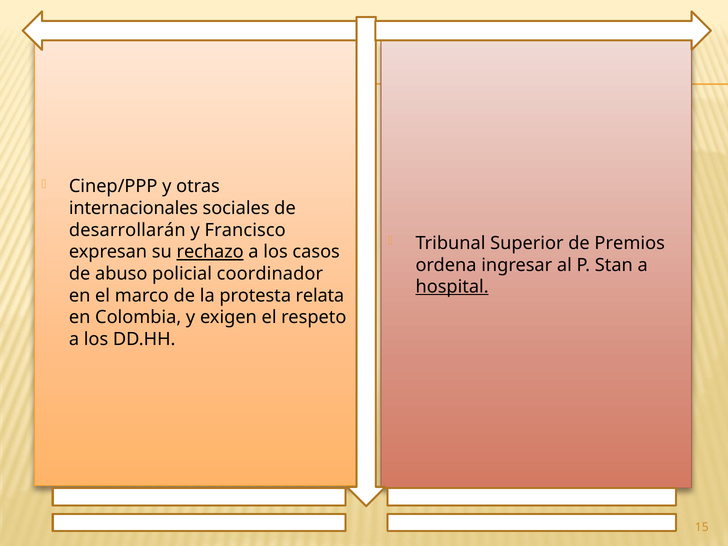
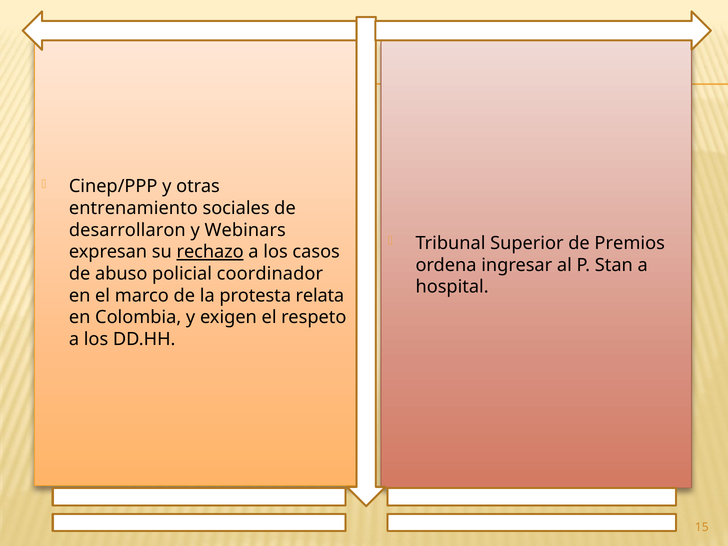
internacionales: internacionales -> entrenamiento (133, 208)
desarrollarán: desarrollarán -> desarrollaron (127, 230)
Francisco: Francisco -> Webinars (245, 230)
hospital underline: present -> none (452, 287)
